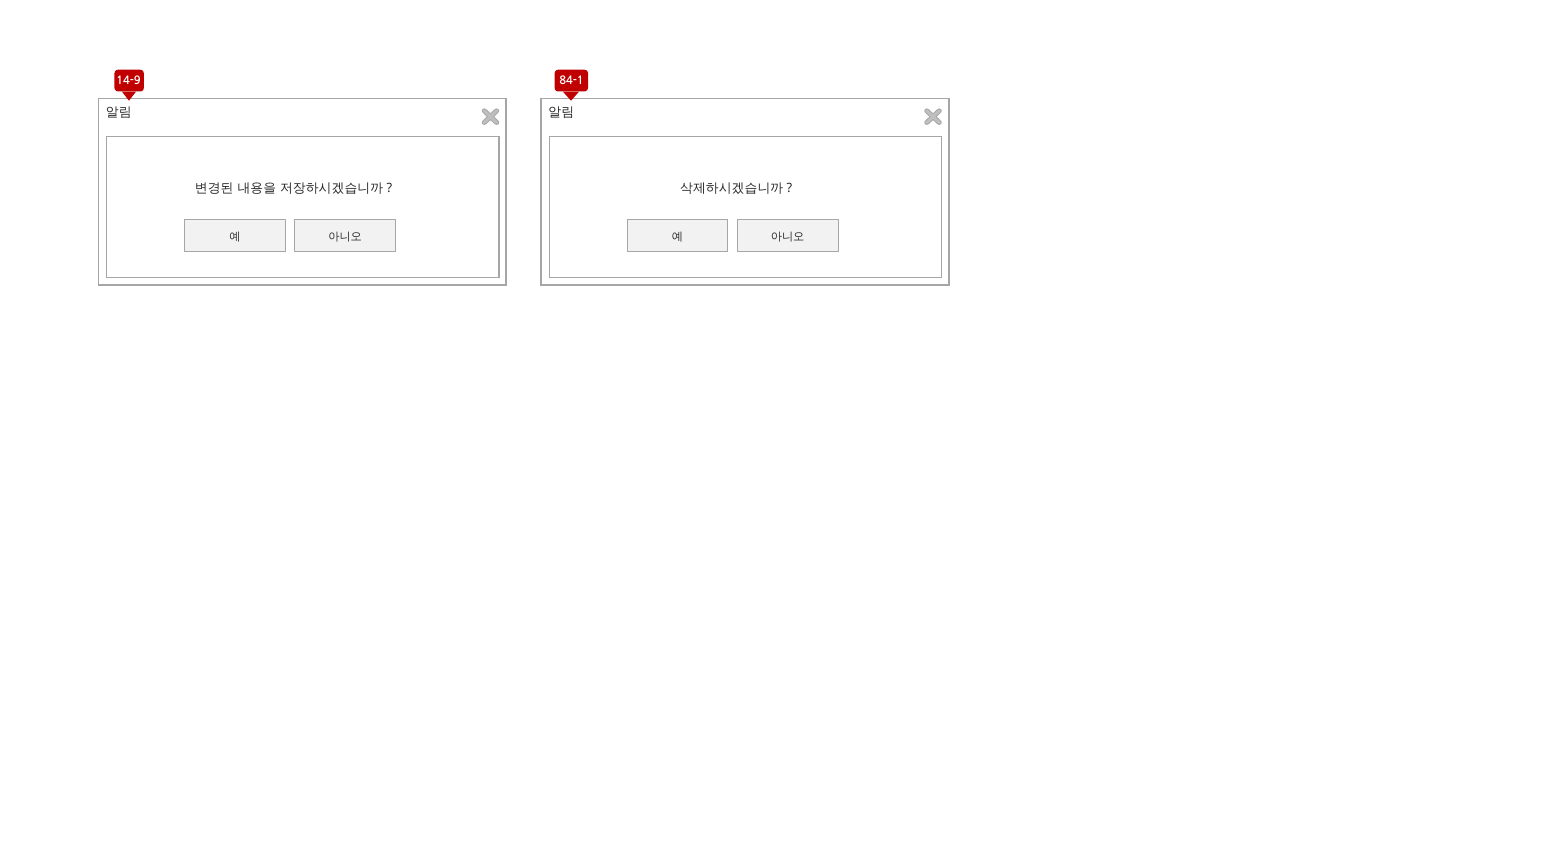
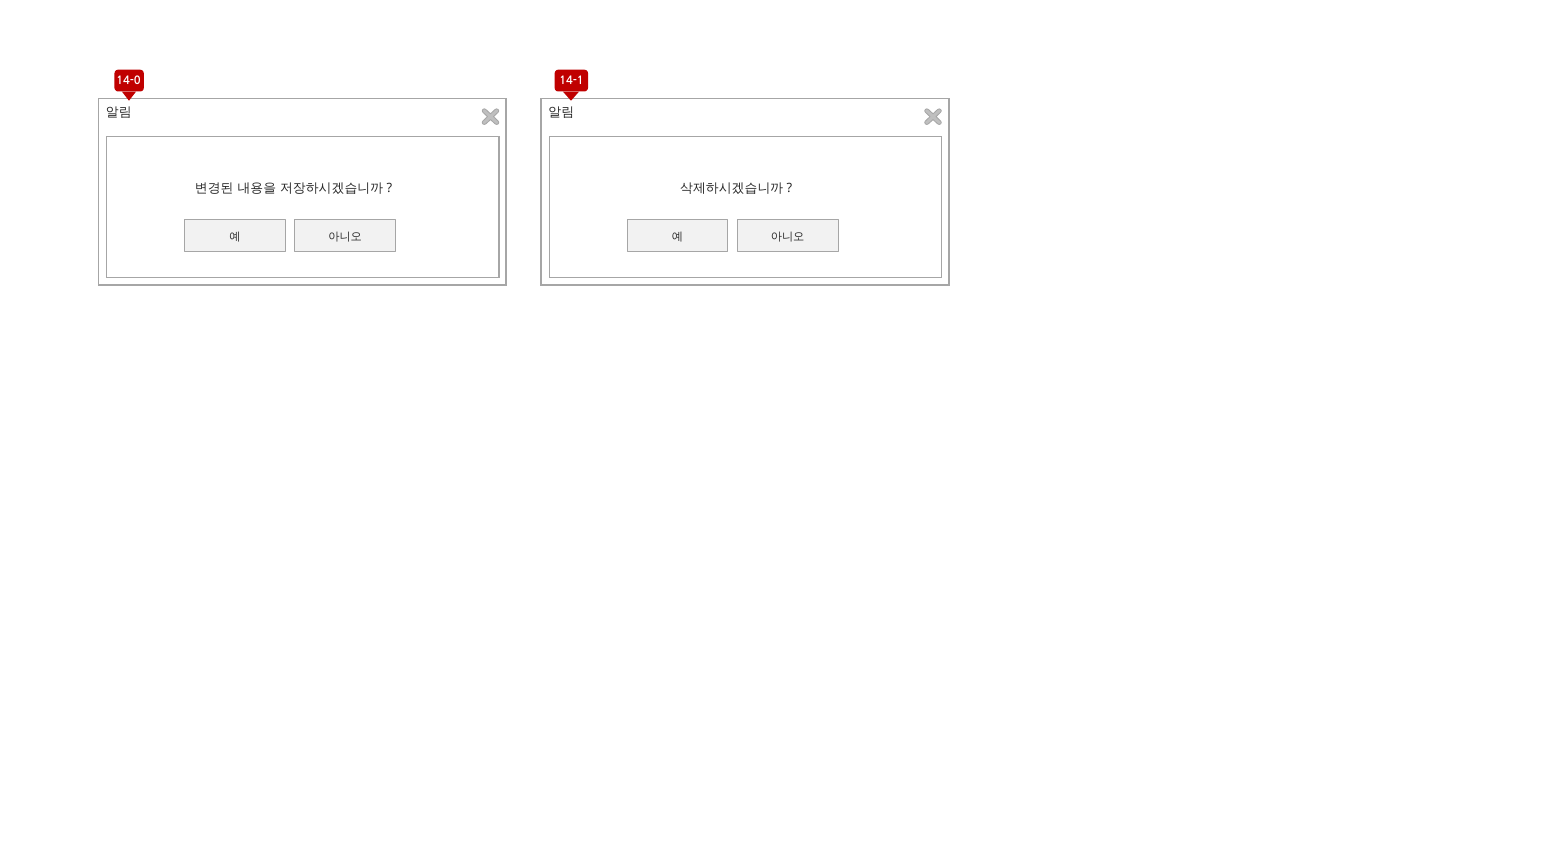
14-9: 14-9 -> 14-0 (129, 81)
84-1: 84-1 -> 14-1 (572, 81)
